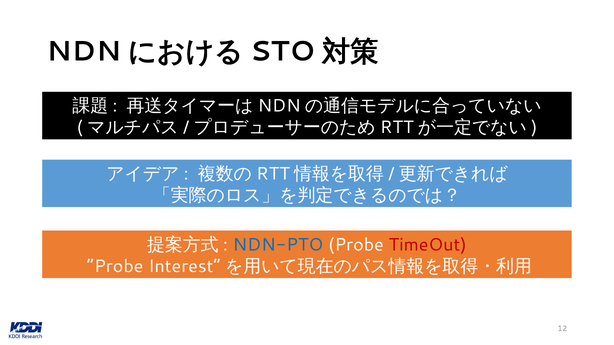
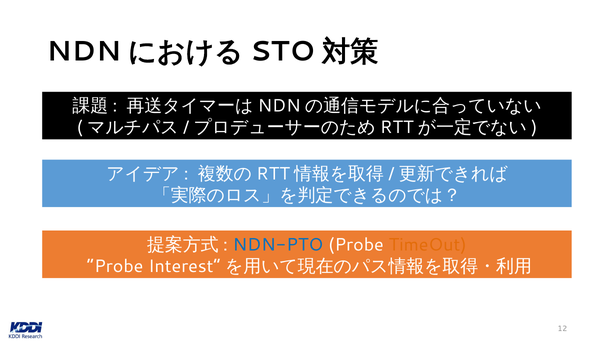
TimeOut colour: red -> orange (428, 245)
